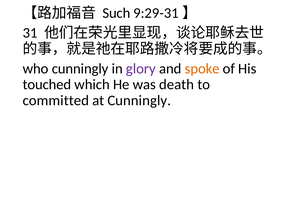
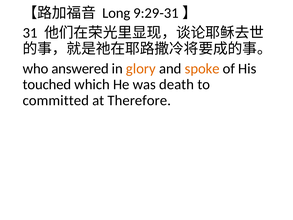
Such: Such -> Long (116, 13)
who cunningly: cunningly -> answered (80, 69)
glory colour: purple -> orange (141, 69)
at Cunningly: Cunningly -> Therefore (139, 100)
